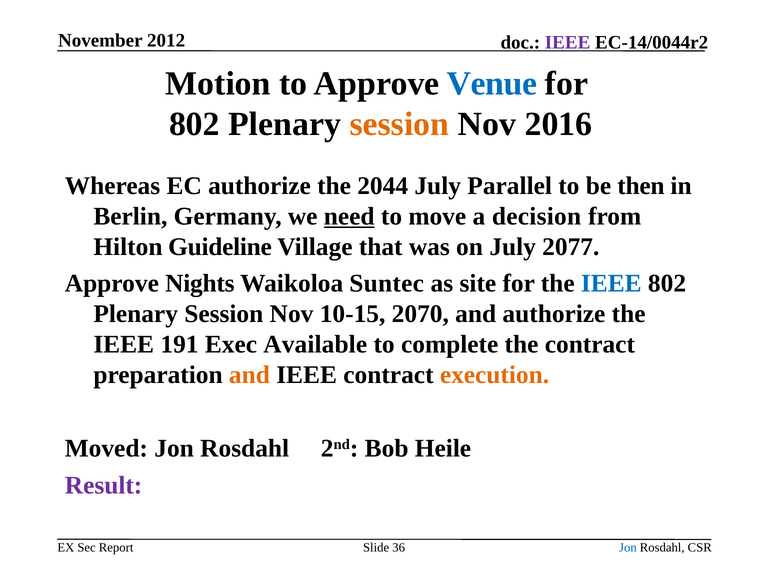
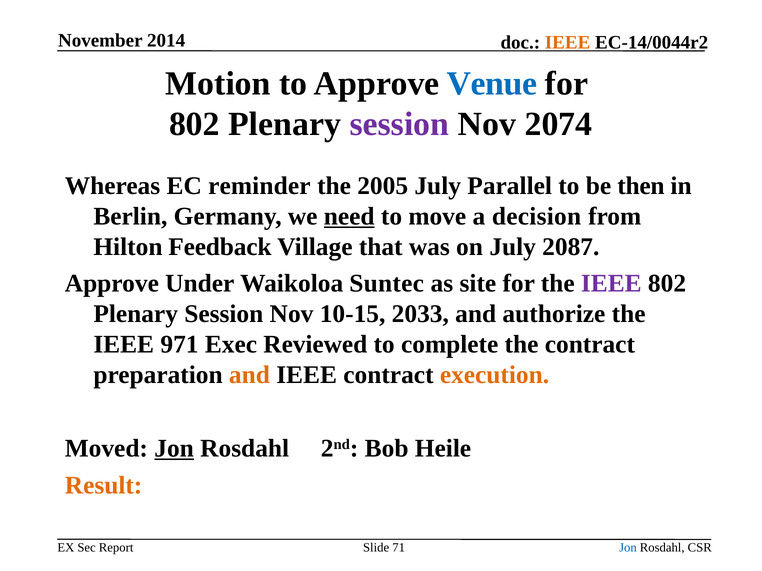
2012: 2012 -> 2014 (166, 40)
IEEE colour: purple -> orange (568, 42)
session colour: orange -> purple (399, 124)
2016: 2016 -> 2074 (558, 124)
EC authorize: authorize -> reminder (259, 186)
2044: 2044 -> 2005 (383, 186)
Guideline: Guideline -> Feedback (220, 247)
2077: 2077 -> 2087 (571, 247)
Nights: Nights -> Under (200, 284)
IEEE colour: blue -> purple (611, 284)
2070: 2070 -> 2033 (420, 314)
191: 191 -> 971 (180, 345)
Available: Available -> Reviewed (315, 345)
Jon underline: none -> present (174, 449)
Result colour: purple -> orange (104, 486)
36: 36 -> 71 (399, 548)
